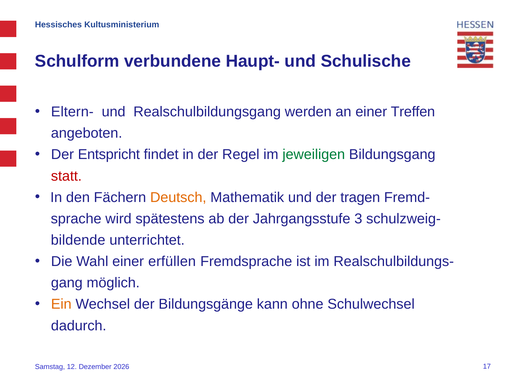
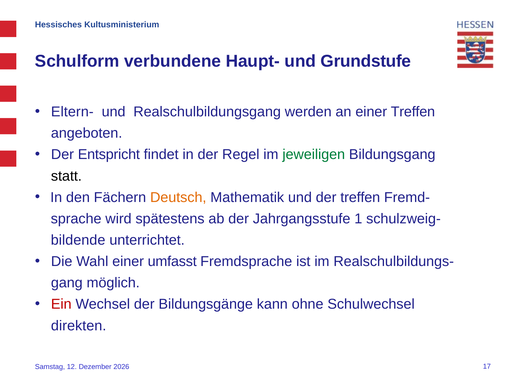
Schulische: Schulische -> Grundstufe (366, 61)
statt colour: red -> black (66, 176)
der tragen: tragen -> treffen (360, 197)
3: 3 -> 1 (358, 219)
erfüllen: erfüllen -> umfasst (172, 261)
Ein colour: orange -> red (61, 304)
dadurch: dadurch -> direkten (79, 325)
